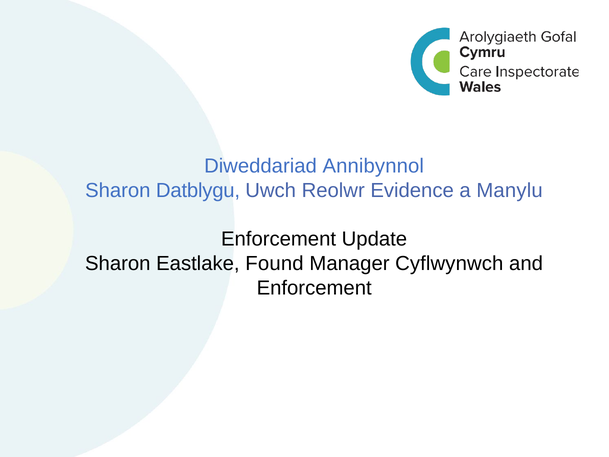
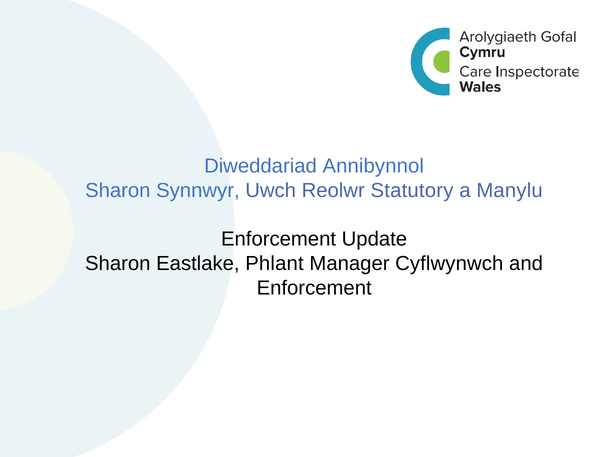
Datblygu: Datblygu -> Synnwyr (198, 190)
Evidence: Evidence -> Statutory (412, 190)
Found: Found -> Phlant (274, 263)
